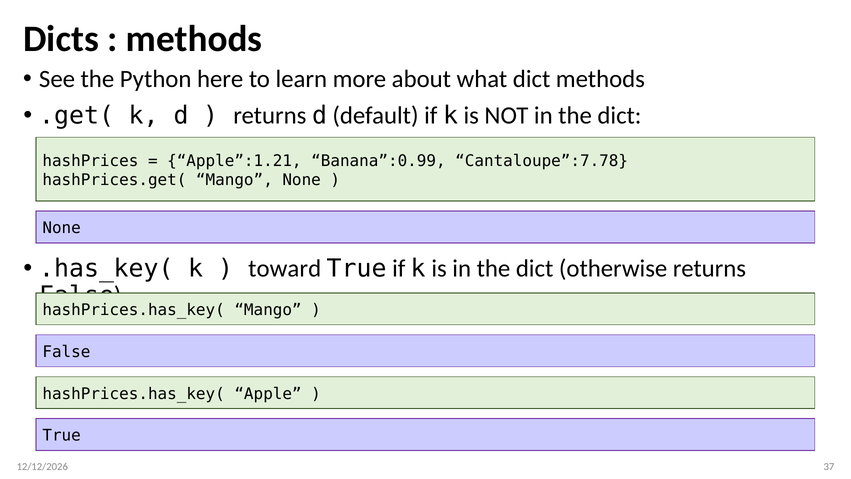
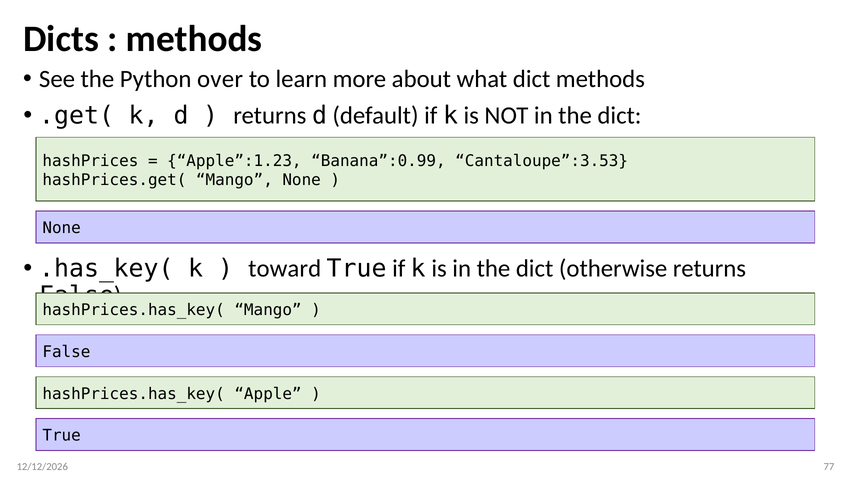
here: here -> over (220, 79)
Apple”:1.21: Apple”:1.21 -> Apple”:1.23 (234, 161)
Cantaloupe”:7.78: Cantaloupe”:7.78 -> Cantaloupe”:3.53 (542, 161)
37: 37 -> 77 (829, 466)
